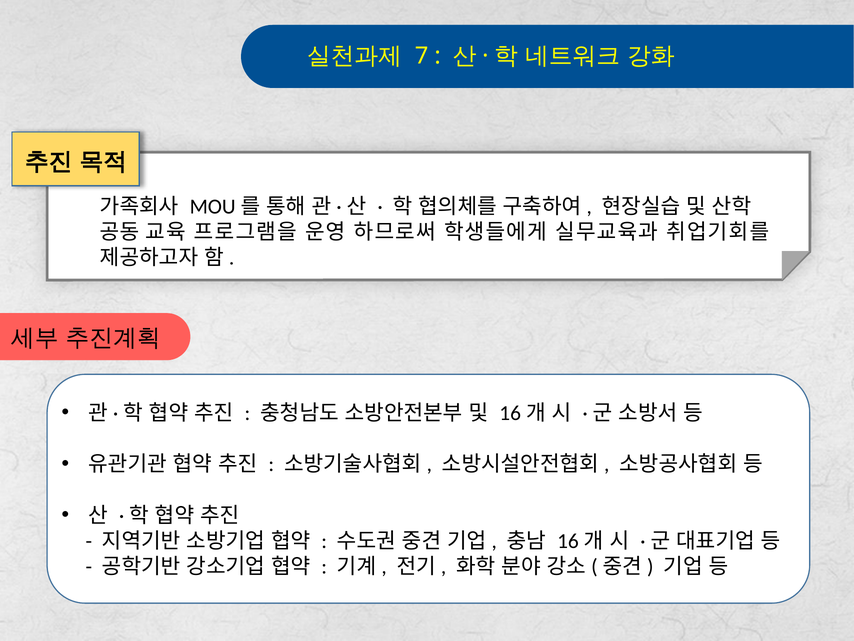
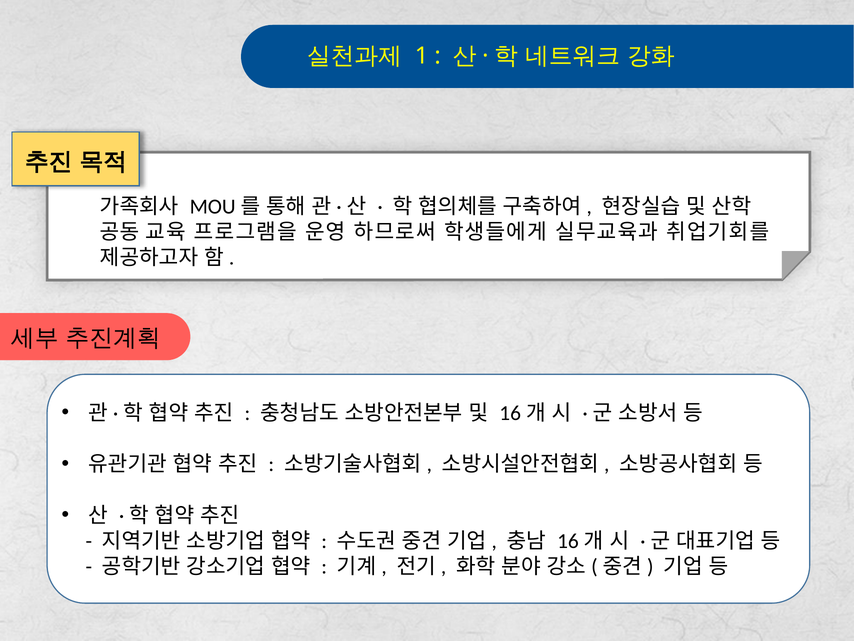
7: 7 -> 1 (422, 56)
